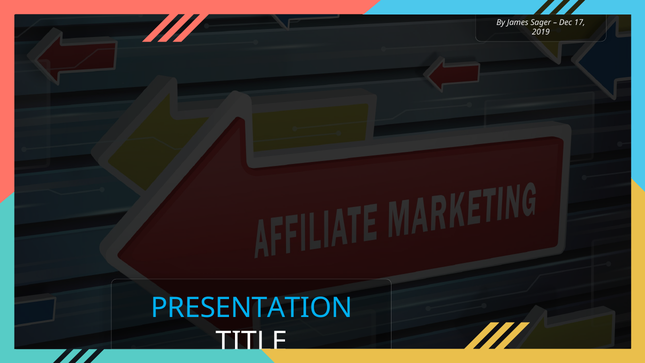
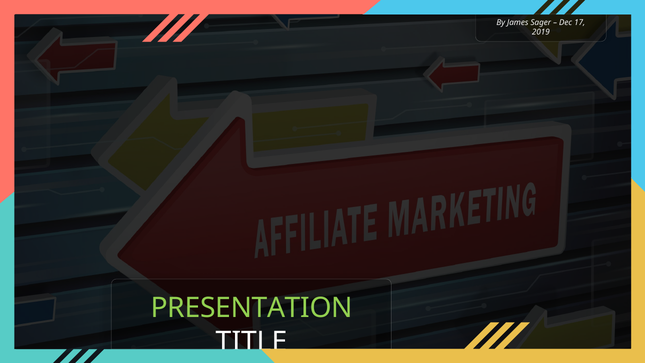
PRESENTATION colour: light blue -> light green (252, 308)
